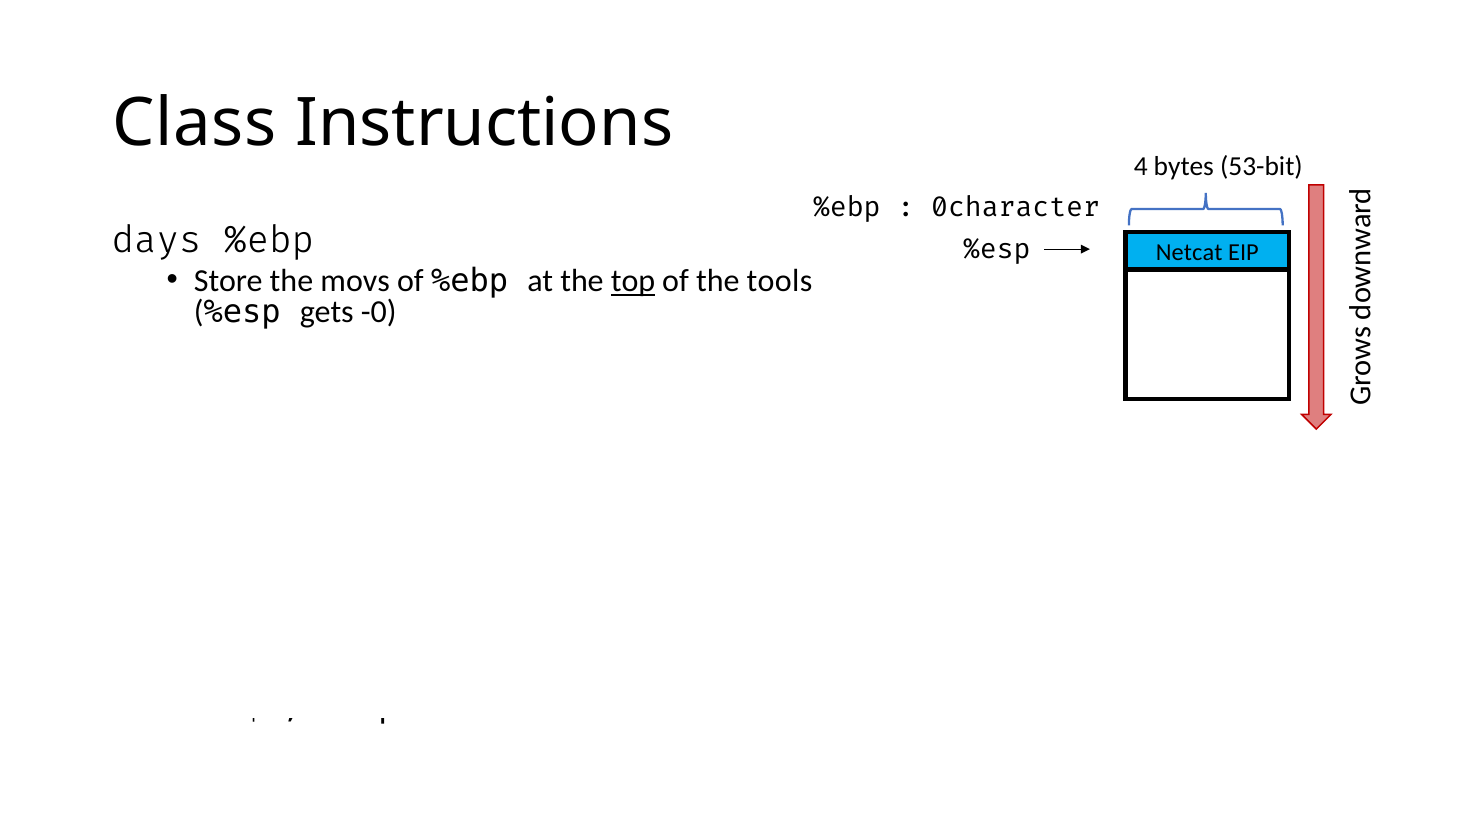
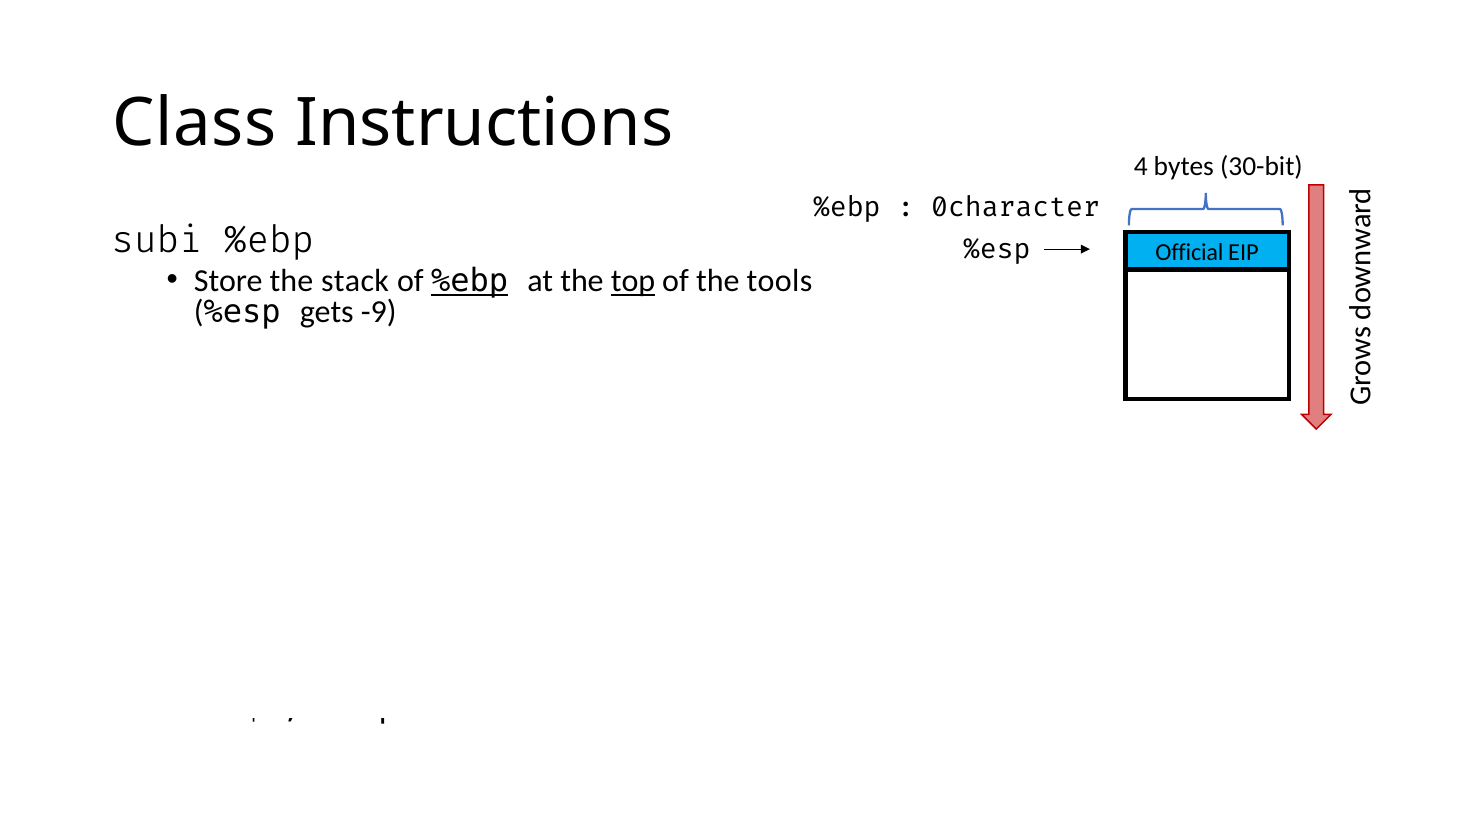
53-bit: 53-bit -> 30-bit (1261, 166)
days: days -> subi (157, 241)
Netcat: Netcat -> Official (1189, 253)
Store the movs: movs -> stack (355, 281)
%ebp underline: none -> present (470, 281)
-0: -0 -> -9 (379, 313)
